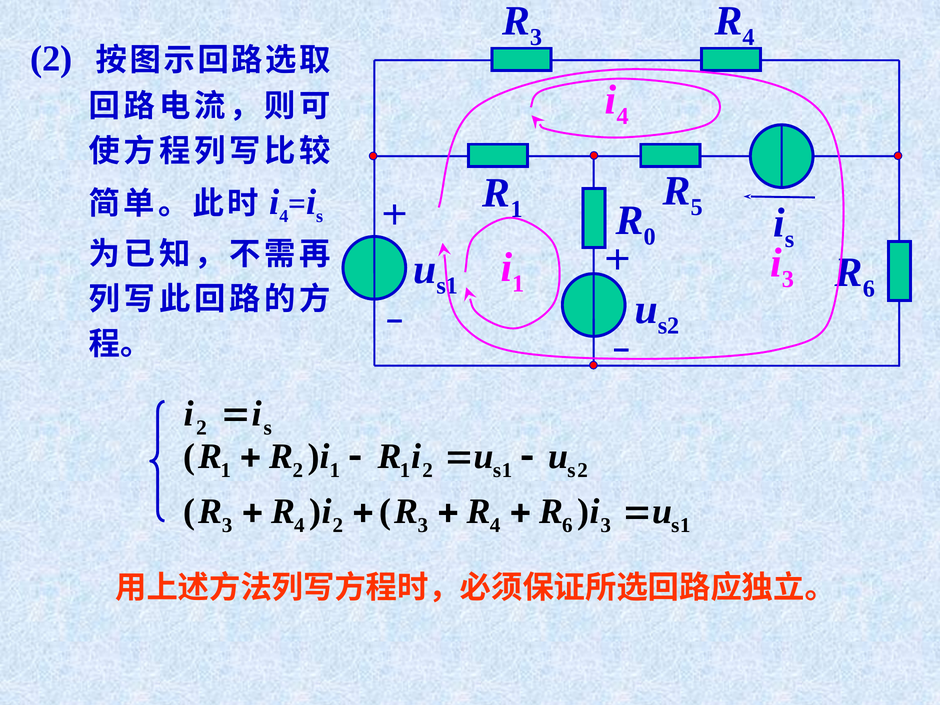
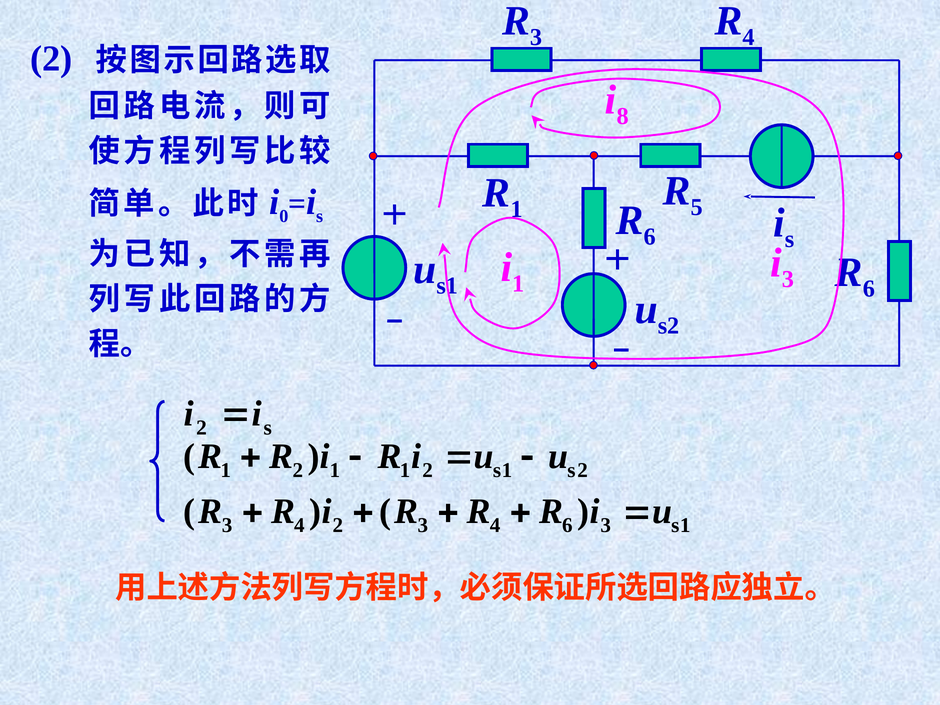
4: 4 -> 8 (623, 116)
4: 4 -> 0 (284, 216)
0: 0 -> 6 (650, 237)
